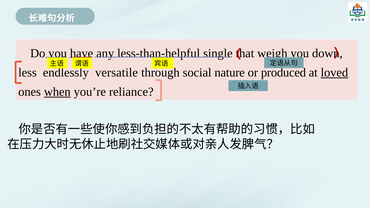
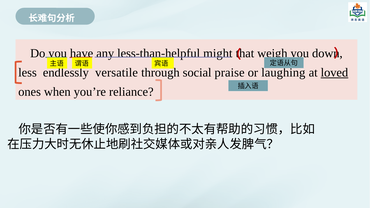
single: single -> might (218, 53)
nature: nature -> praise (230, 73)
produced: produced -> laughing (283, 73)
when underline: present -> none (57, 92)
